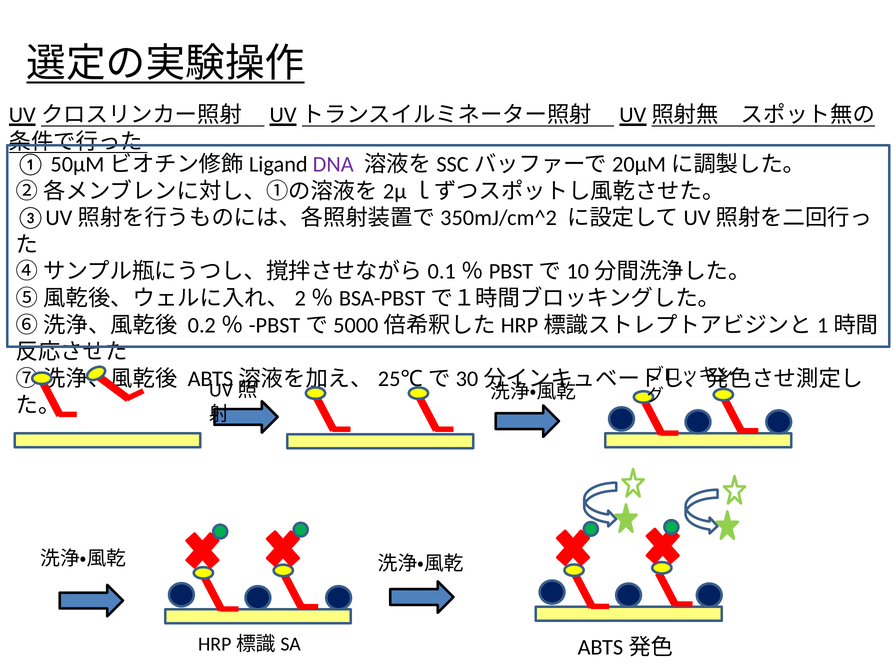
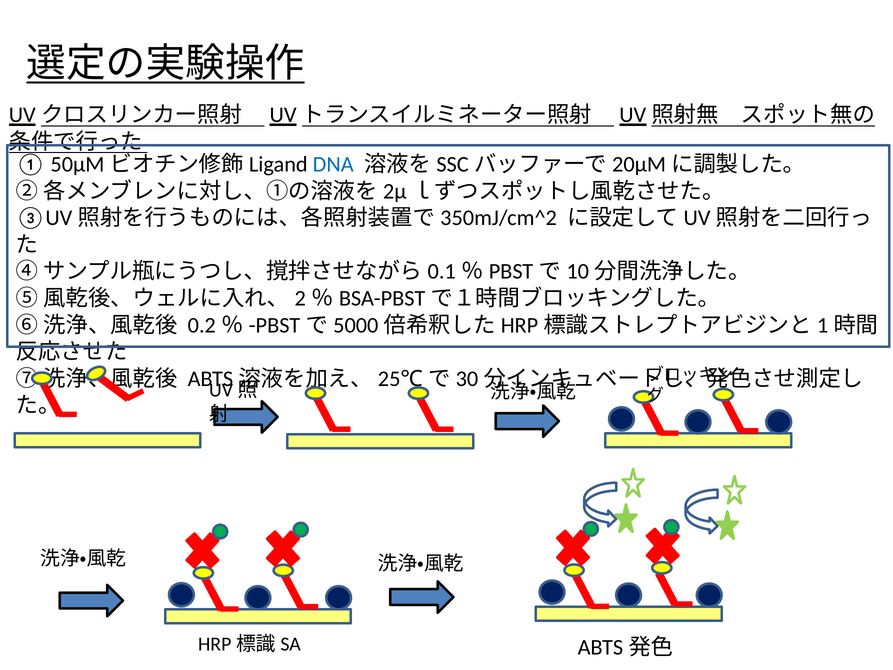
DNA colour: purple -> blue (333, 164)
